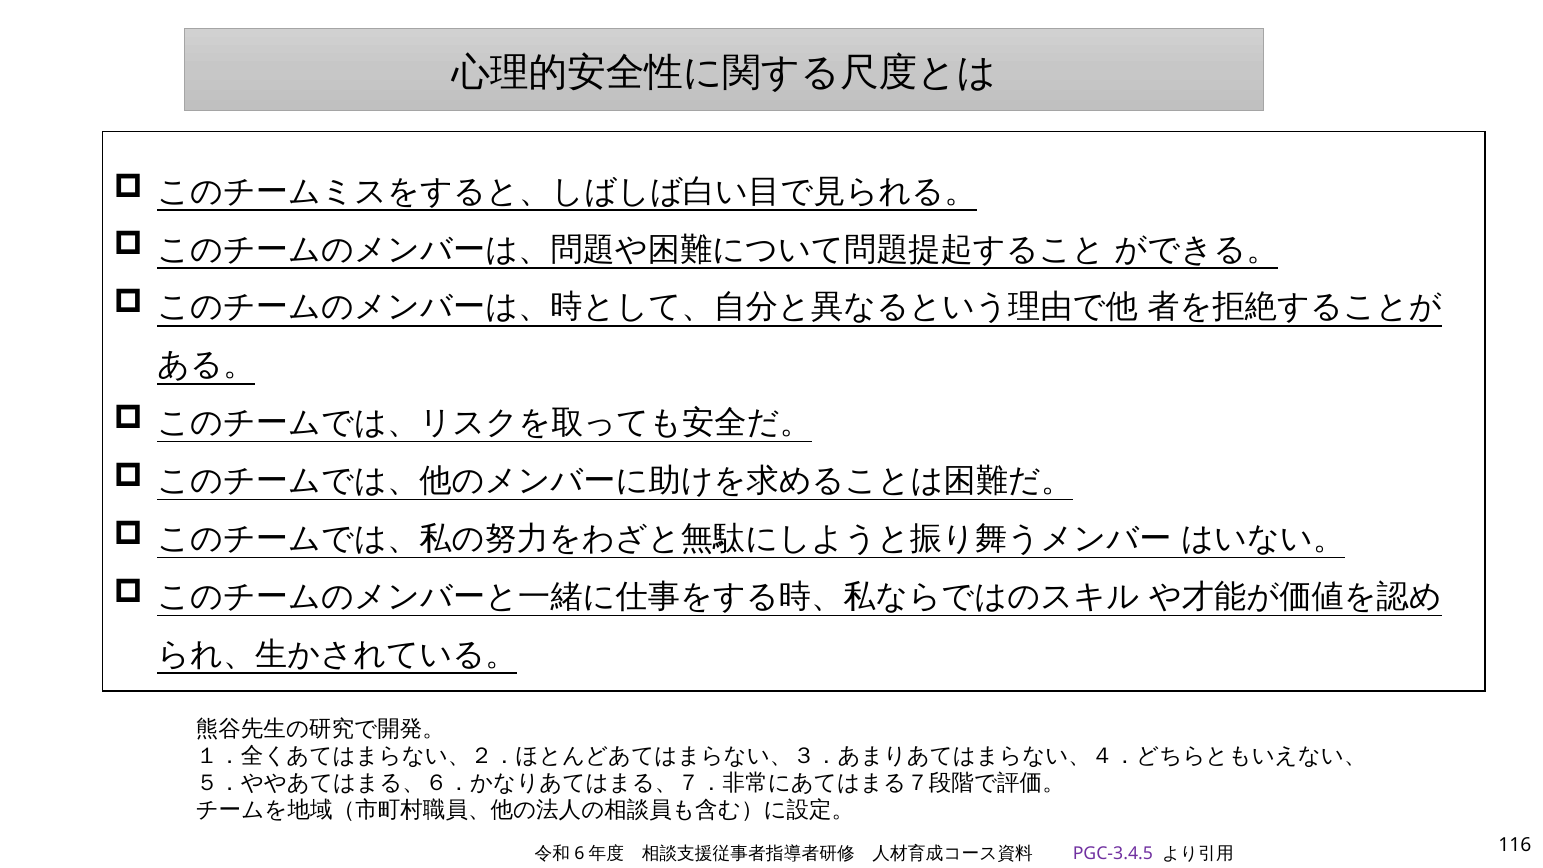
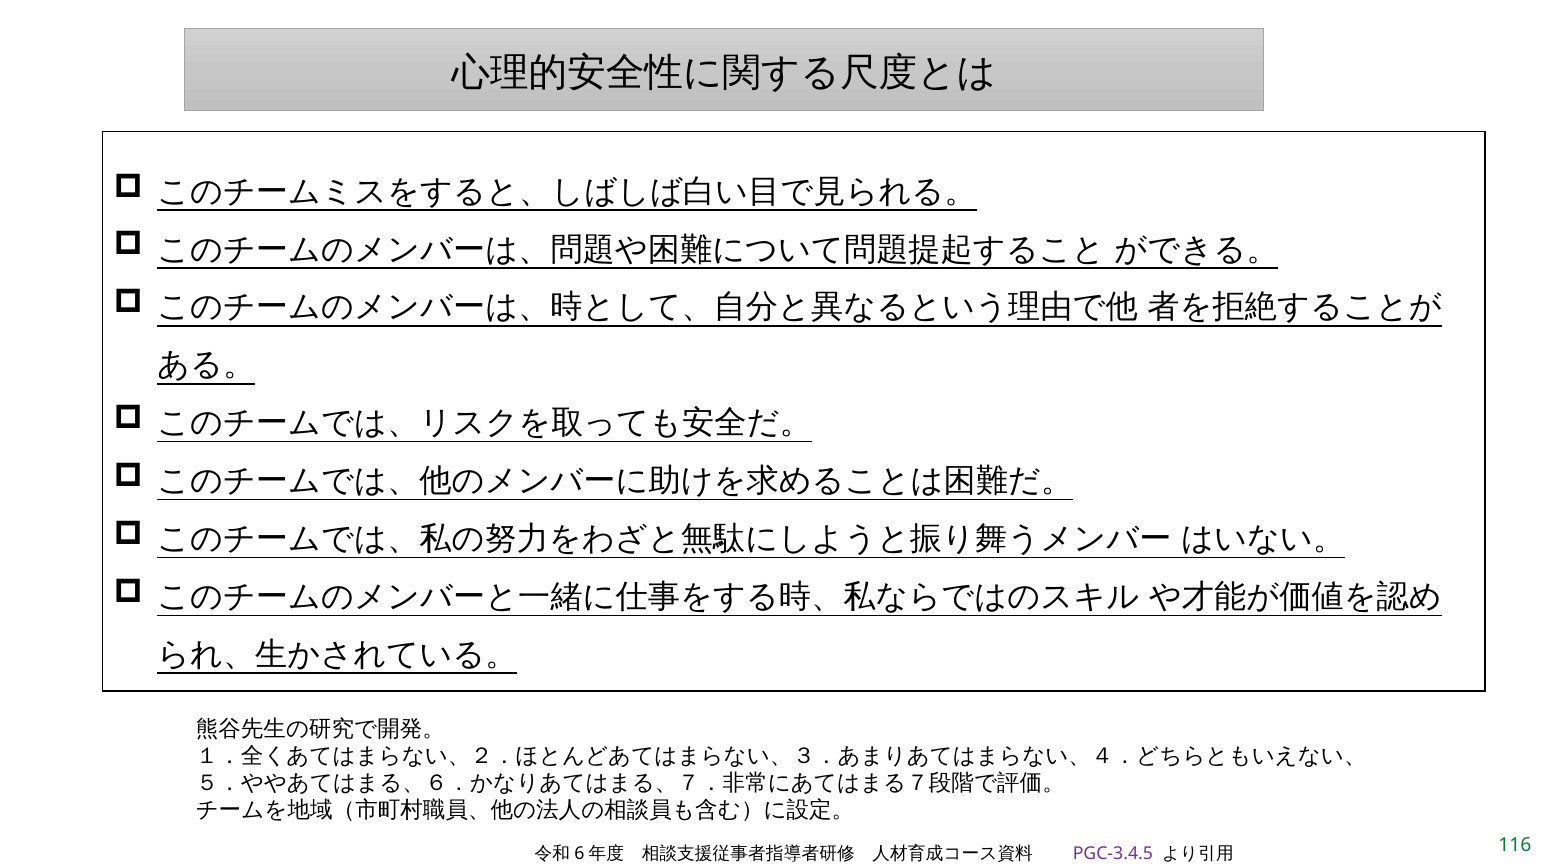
116 colour: black -> green (1515, 845)
